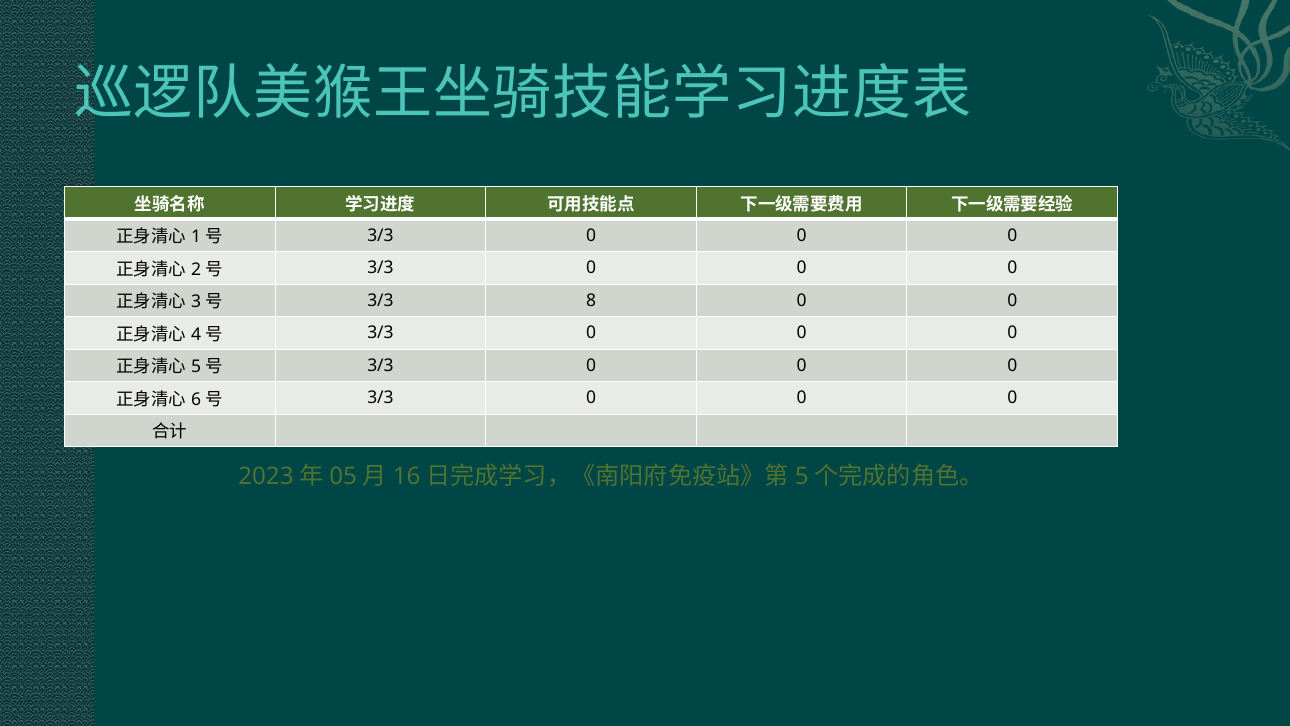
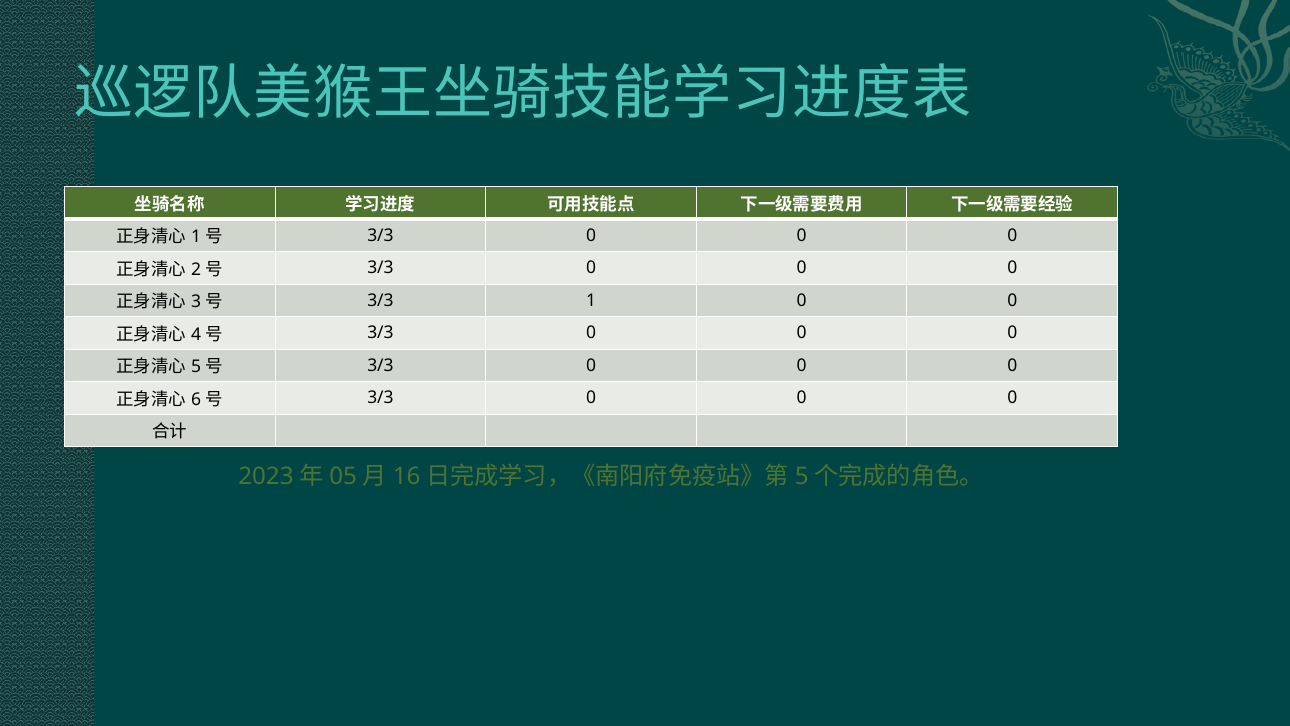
3/3 8: 8 -> 1 (591, 300)
